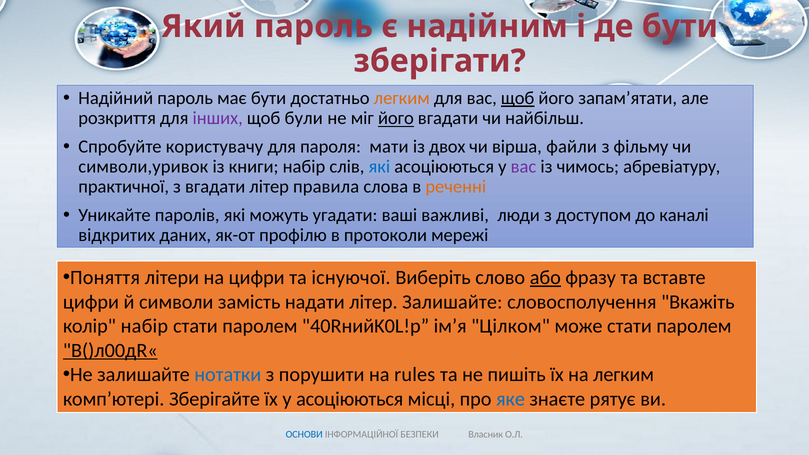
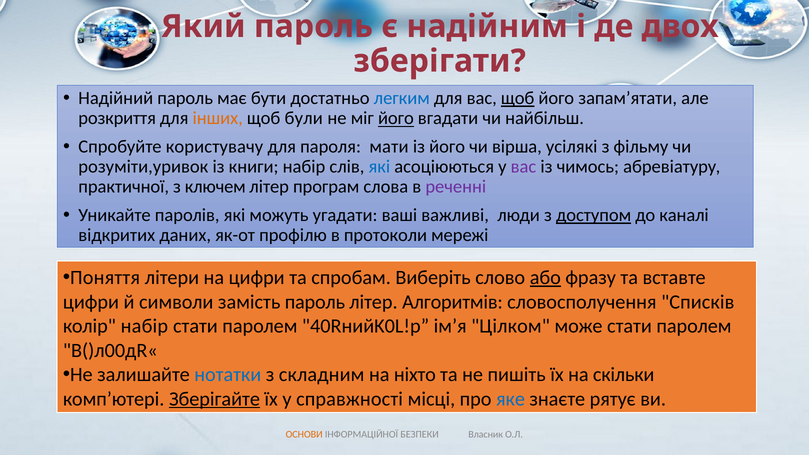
де бути: бути -> двох (680, 26)
легким colour: orange -> blue (402, 98)
інших colour: purple -> orange (218, 118)
із двох: двох -> його (447, 147)
файли: файли -> усілякі (572, 147)
символи,уривок: символи,уривок -> розуміти,уривок (143, 167)
з вгадати: вгадати -> ключем (215, 187)
правила: правила -> програм (326, 187)
реченні colour: orange -> purple (456, 187)
доступом underline: none -> present (594, 215)
існуючої: існуючої -> спробам (351, 278)
замість надати: надати -> пароль (315, 302)
літер Залишайте: Залишайте -> Алгоритмів (453, 302)
Вкажіть: Вкажіть -> Списків (698, 302)
В()л00дR« underline: present -> none (110, 350)
порушити: порушити -> складним (322, 375)
rules: rules -> ніхто (415, 375)
на легким: легким -> скільки (624, 375)
Зберігайте underline: none -> present (214, 399)
у асоціюються: асоціюються -> справжності (350, 399)
ОСНОВИ colour: blue -> orange (304, 434)
